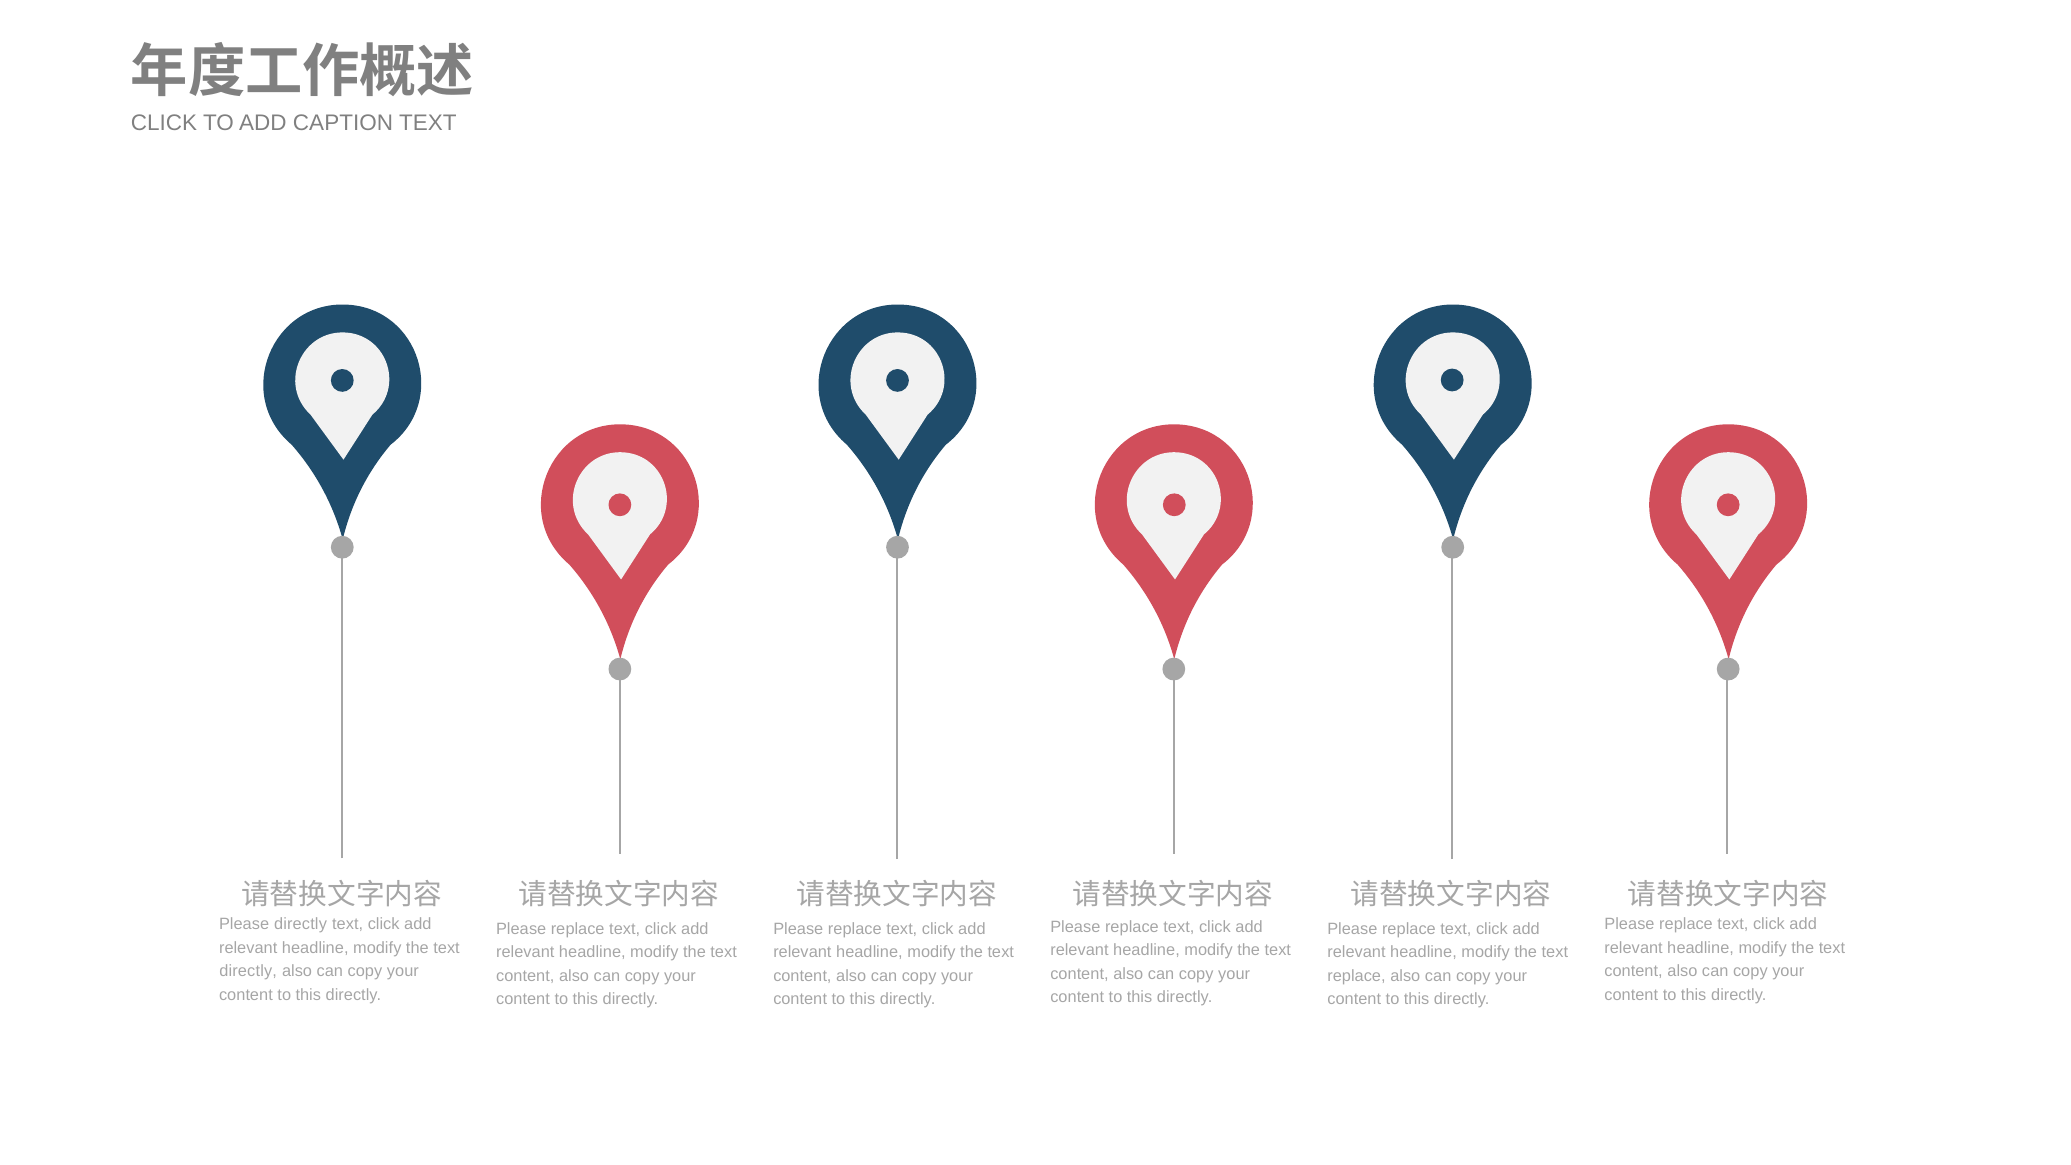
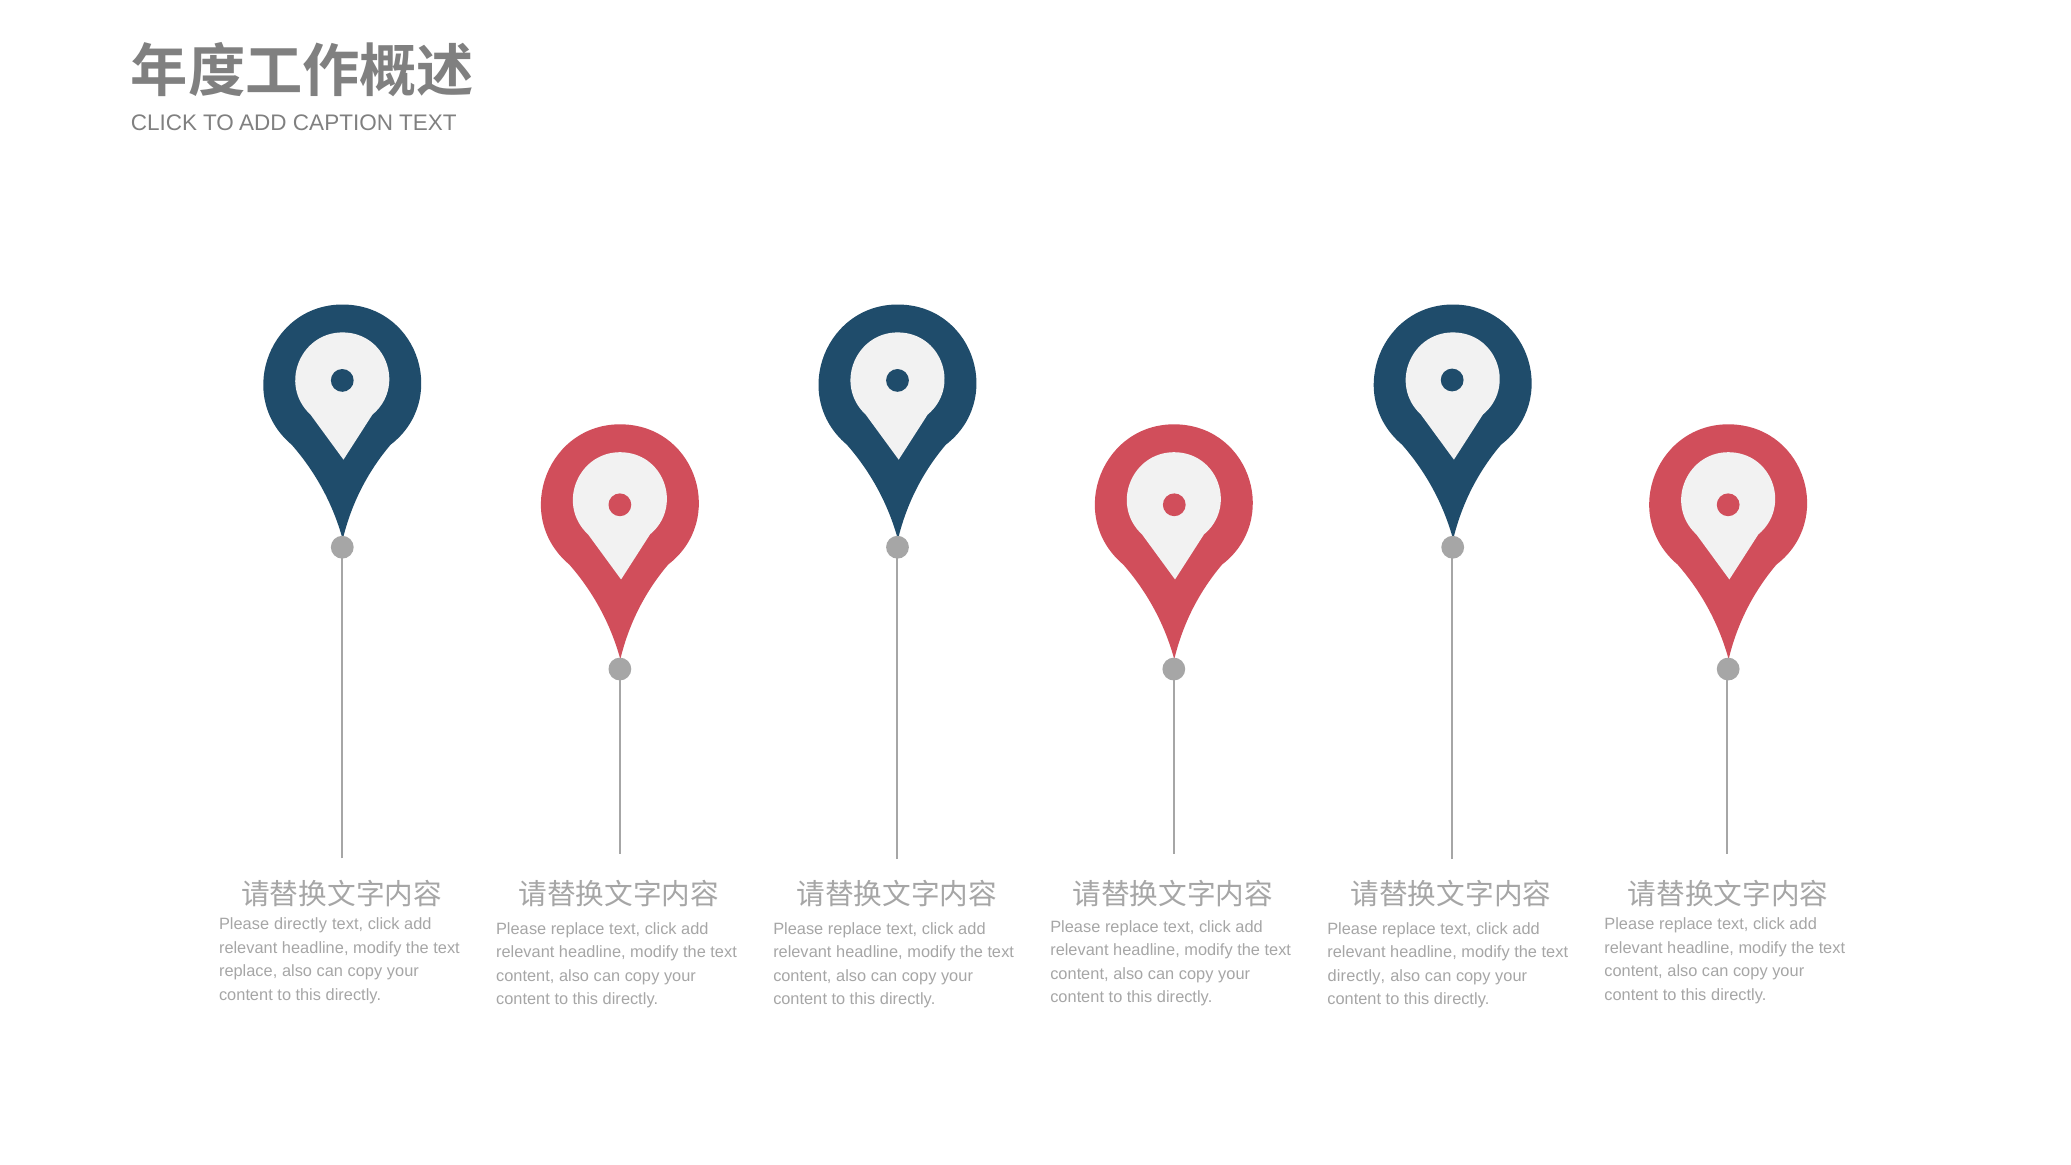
directly: directly -> replace (248, 971)
replace: replace -> directly (1356, 976)
